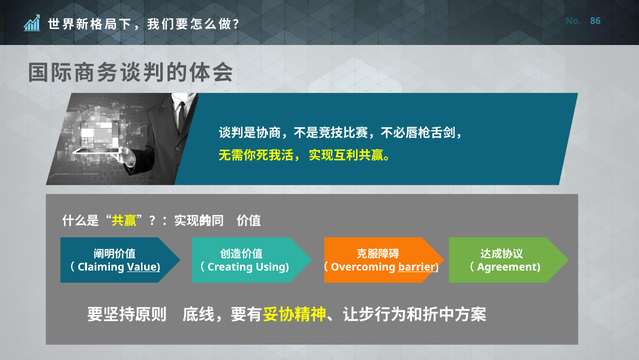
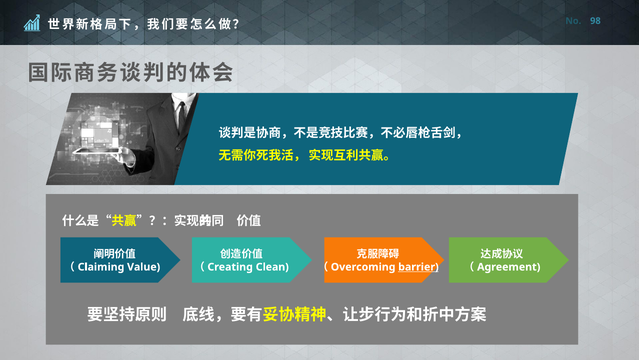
86: 86 -> 98 (595, 21)
Value underline: present -> none (144, 267)
Using: Using -> Clean (272, 267)
